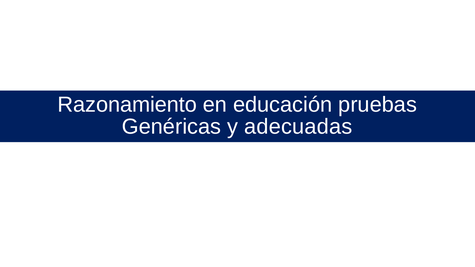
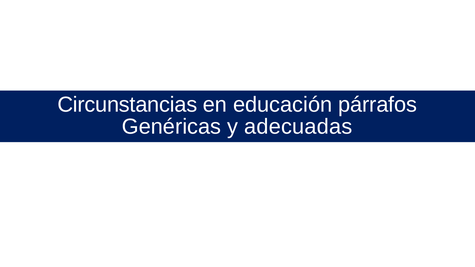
Razonamiento: Razonamiento -> Circunstancias (127, 105)
pruebas: pruebas -> párrafos (378, 105)
